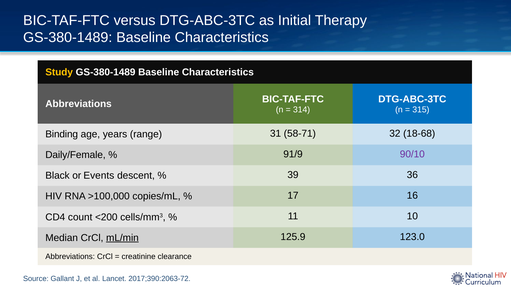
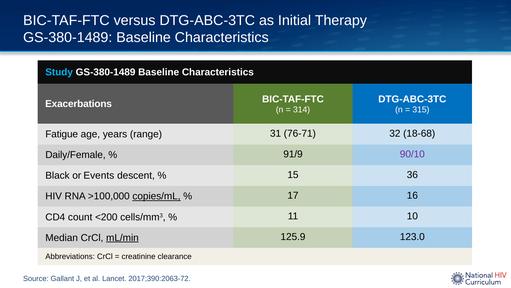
Study colour: yellow -> light blue (59, 72)
Abbreviations: Abbreviations -> Exacerbations (79, 104)
Binding: Binding -> Fatigue (62, 134)
58-71: 58-71 -> 76-71 (300, 133)
39: 39 -> 15 (293, 175)
copies/mL underline: none -> present (157, 196)
